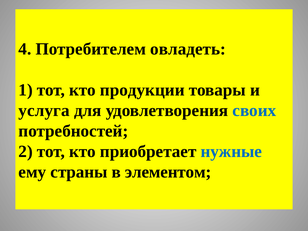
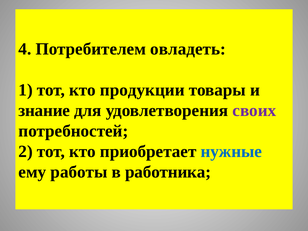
услуга: услуга -> знание (44, 110)
своих colour: blue -> purple (254, 110)
страны: страны -> работы (79, 172)
элементом: элементом -> работника (168, 172)
